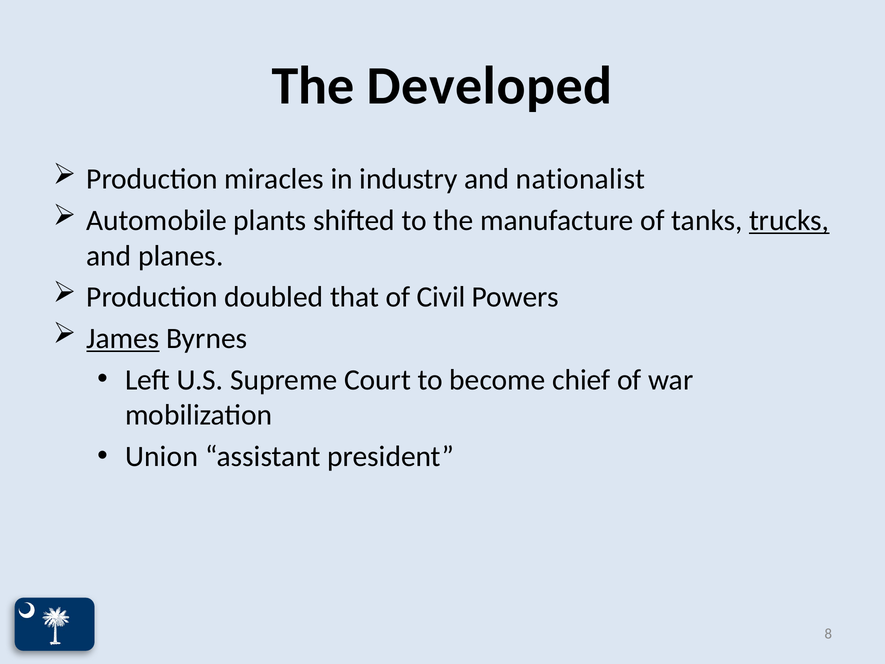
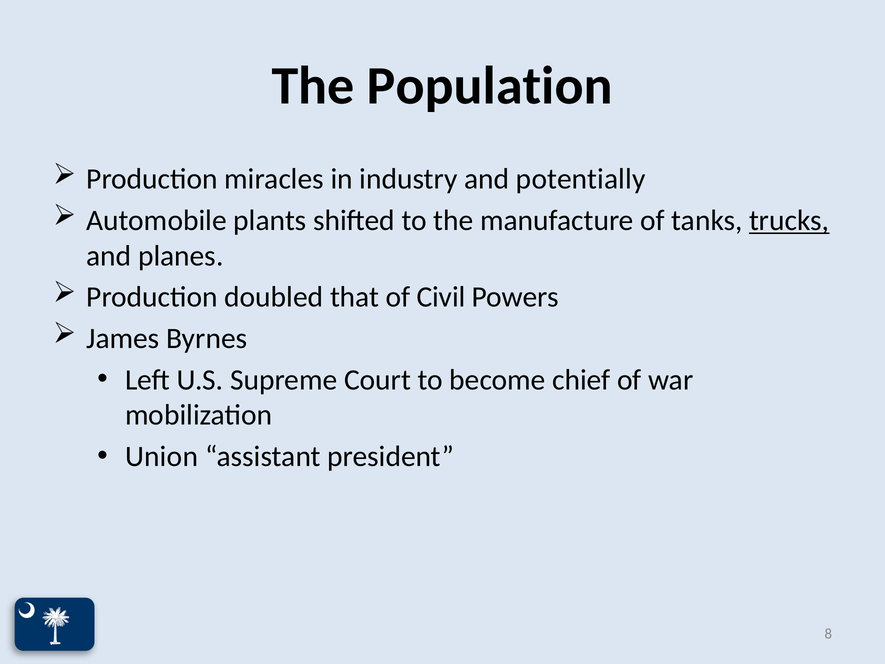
Developed: Developed -> Population (490, 86)
nationalist: nationalist -> potentially (581, 179)
James underline: present -> none (123, 338)
